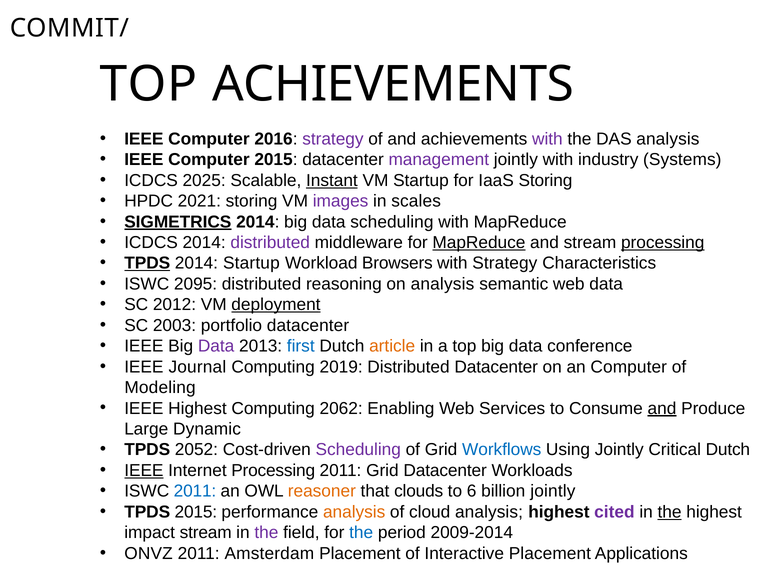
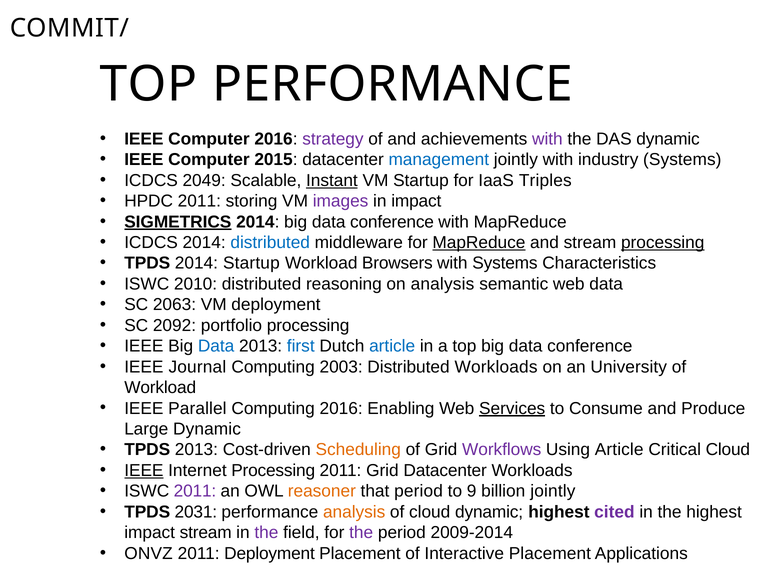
TOP ACHIEVEMENTS: ACHIEVEMENTS -> PERFORMANCE (393, 84)
DAS analysis: analysis -> dynamic (668, 139)
management colour: purple -> blue (439, 160)
2025: 2025 -> 2049 (204, 181)
IaaS Storing: Storing -> Triples (545, 181)
HPDC 2021: 2021 -> 2011 (199, 201)
in scales: scales -> impact (416, 201)
2014 big data scheduling: scheduling -> conference (392, 222)
distributed colour: purple -> blue (270, 243)
TPDS underline: present -> none (147, 264)
with Strategy: Strategy -> Systems (505, 264)
2095: 2095 -> 2010 (196, 284)
2012: 2012 -> 2063 (174, 305)
deployment underline: present -> none (276, 305)
2003: 2003 -> 2092 (174, 326)
portfolio datacenter: datacenter -> processing (308, 326)
Data colour: purple -> blue (216, 346)
article colour: orange -> blue (392, 346)
2019: 2019 -> 2003 (341, 367)
Distributed Datacenter: Datacenter -> Workloads (496, 367)
an Computer: Computer -> University (629, 367)
Modeling: Modeling -> Workload (160, 388)
IEEE Highest: Highest -> Parallel (197, 409)
Computing 2062: 2062 -> 2016 (341, 409)
Services underline: none -> present (512, 409)
and underline: present -> none (662, 409)
TPDS 2052: 2052 -> 2013 (196, 450)
Scheduling colour: purple -> orange (358, 450)
Workflows colour: blue -> purple (502, 450)
Using Jointly: Jointly -> Article (619, 450)
Critical Dutch: Dutch -> Cloud (728, 450)
2011 colour: blue -> purple (195, 492)
that clouds: clouds -> period (419, 492)
6: 6 -> 9 (472, 492)
TPDS 2015: 2015 -> 2031 (196, 512)
cloud analysis: analysis -> dynamic (489, 512)
the underline: present -> none (670, 512)
the colour: blue -> purple (361, 533)
2011 Amsterdam: Amsterdam -> Deployment (270, 554)
